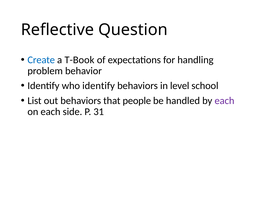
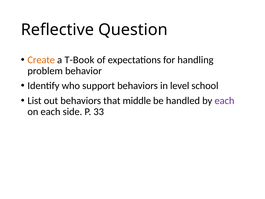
Create colour: blue -> orange (41, 60)
who identify: identify -> support (99, 86)
people: people -> middle (137, 101)
31: 31 -> 33 (99, 112)
